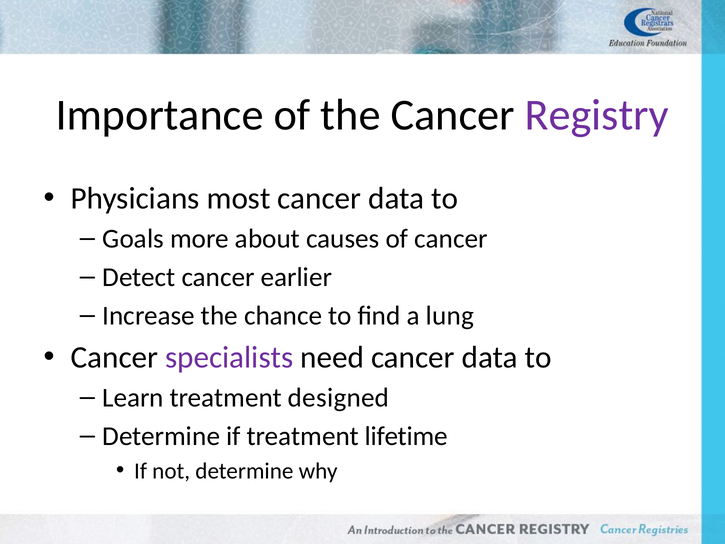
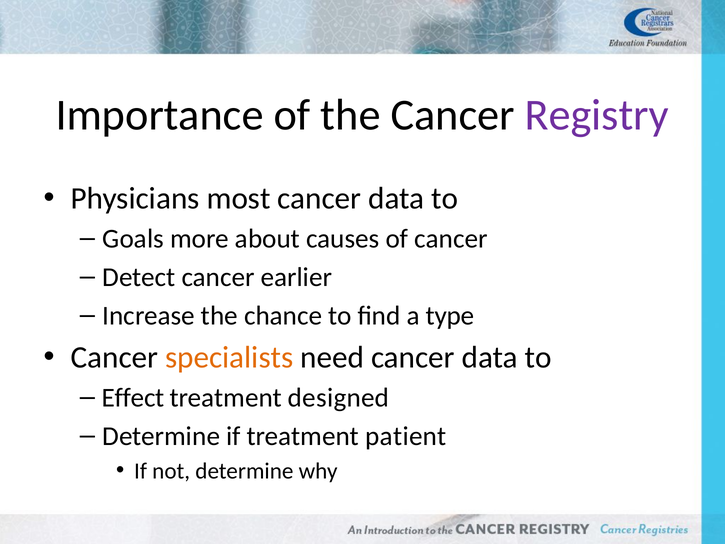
lung: lung -> type (450, 315)
specialists colour: purple -> orange (229, 357)
Learn: Learn -> Effect (133, 398)
lifetime: lifetime -> patient (406, 436)
